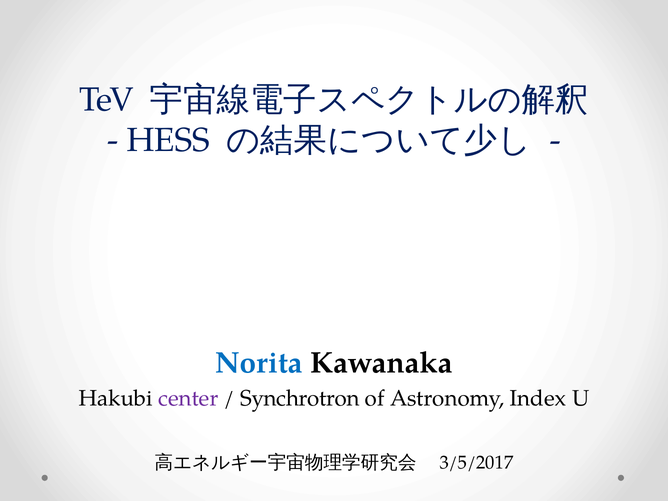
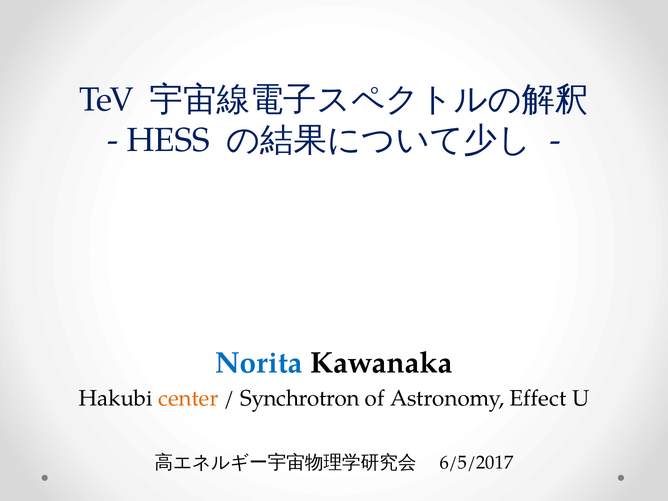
center colour: purple -> orange (188, 398)
Index: Index -> Effect (538, 398)
3/5/2017: 3/5/2017 -> 6/5/2017 (476, 463)
